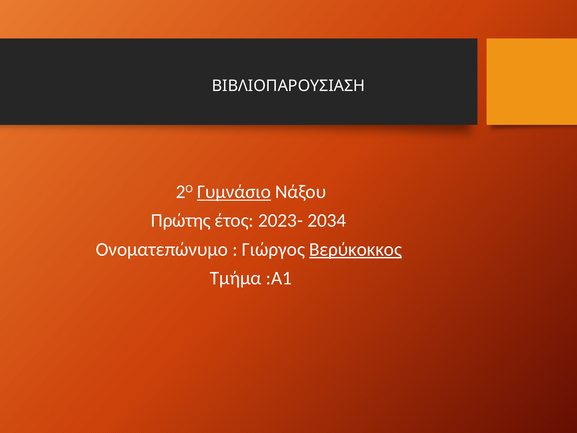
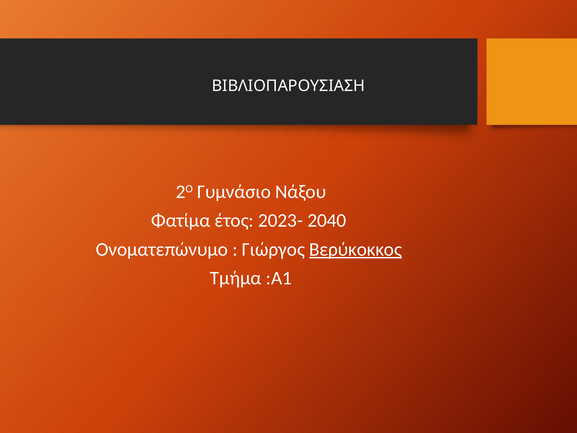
Γυμνάσιο underline: present -> none (234, 192)
Πρώτης: Πρώτης -> Φατίμα (181, 220)
2034: 2034 -> 2040 (327, 220)
